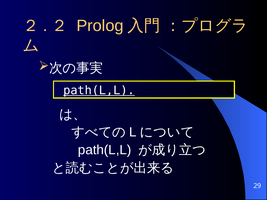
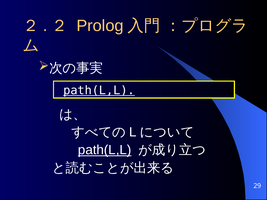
path(L,L underline: none -> present (105, 150)
